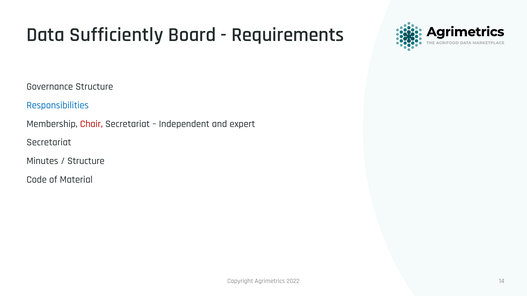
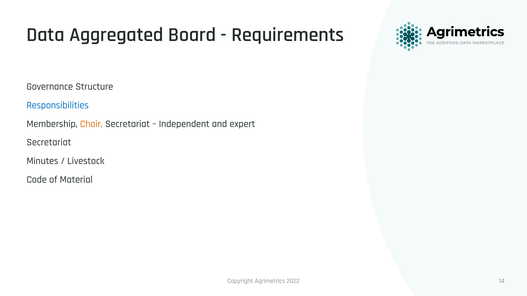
Sufficiently: Sufficiently -> Aggregated (116, 35)
Chair colour: red -> orange (91, 124)
Structure: Structure -> Livestock (86, 161)
